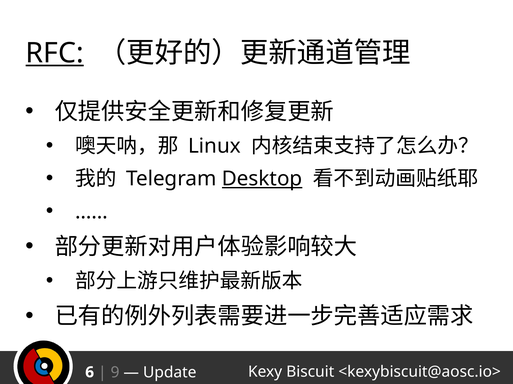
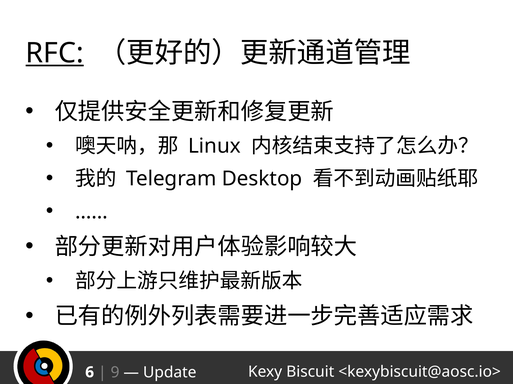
Desktop underline: present -> none (262, 179)
